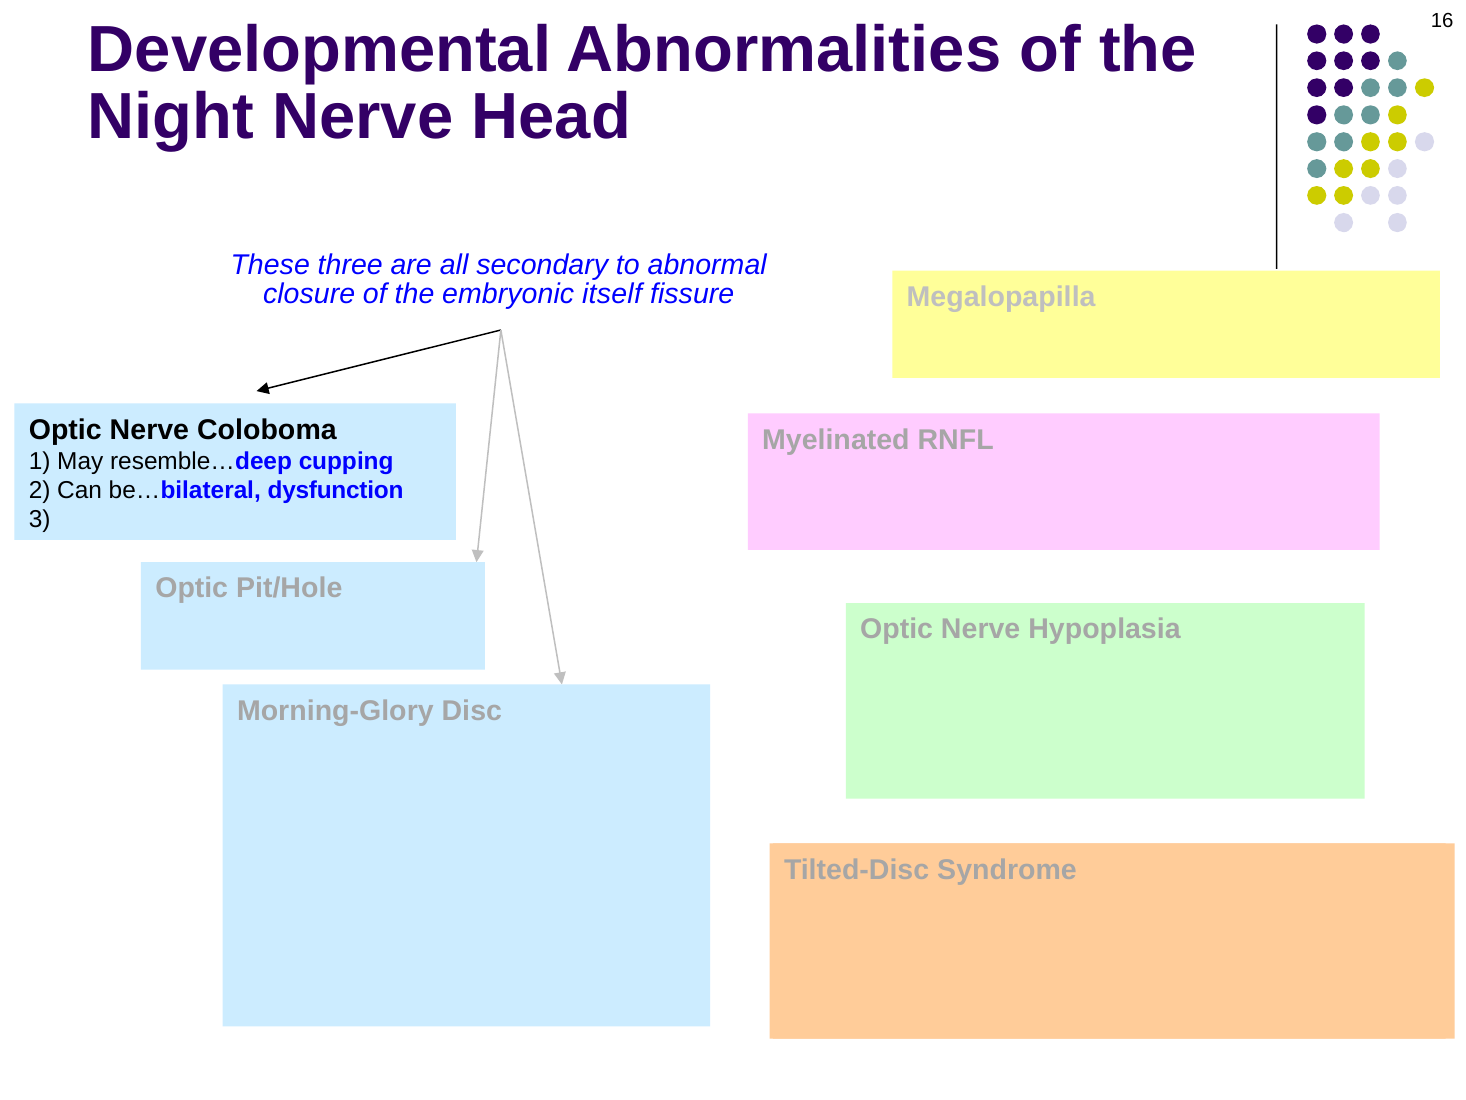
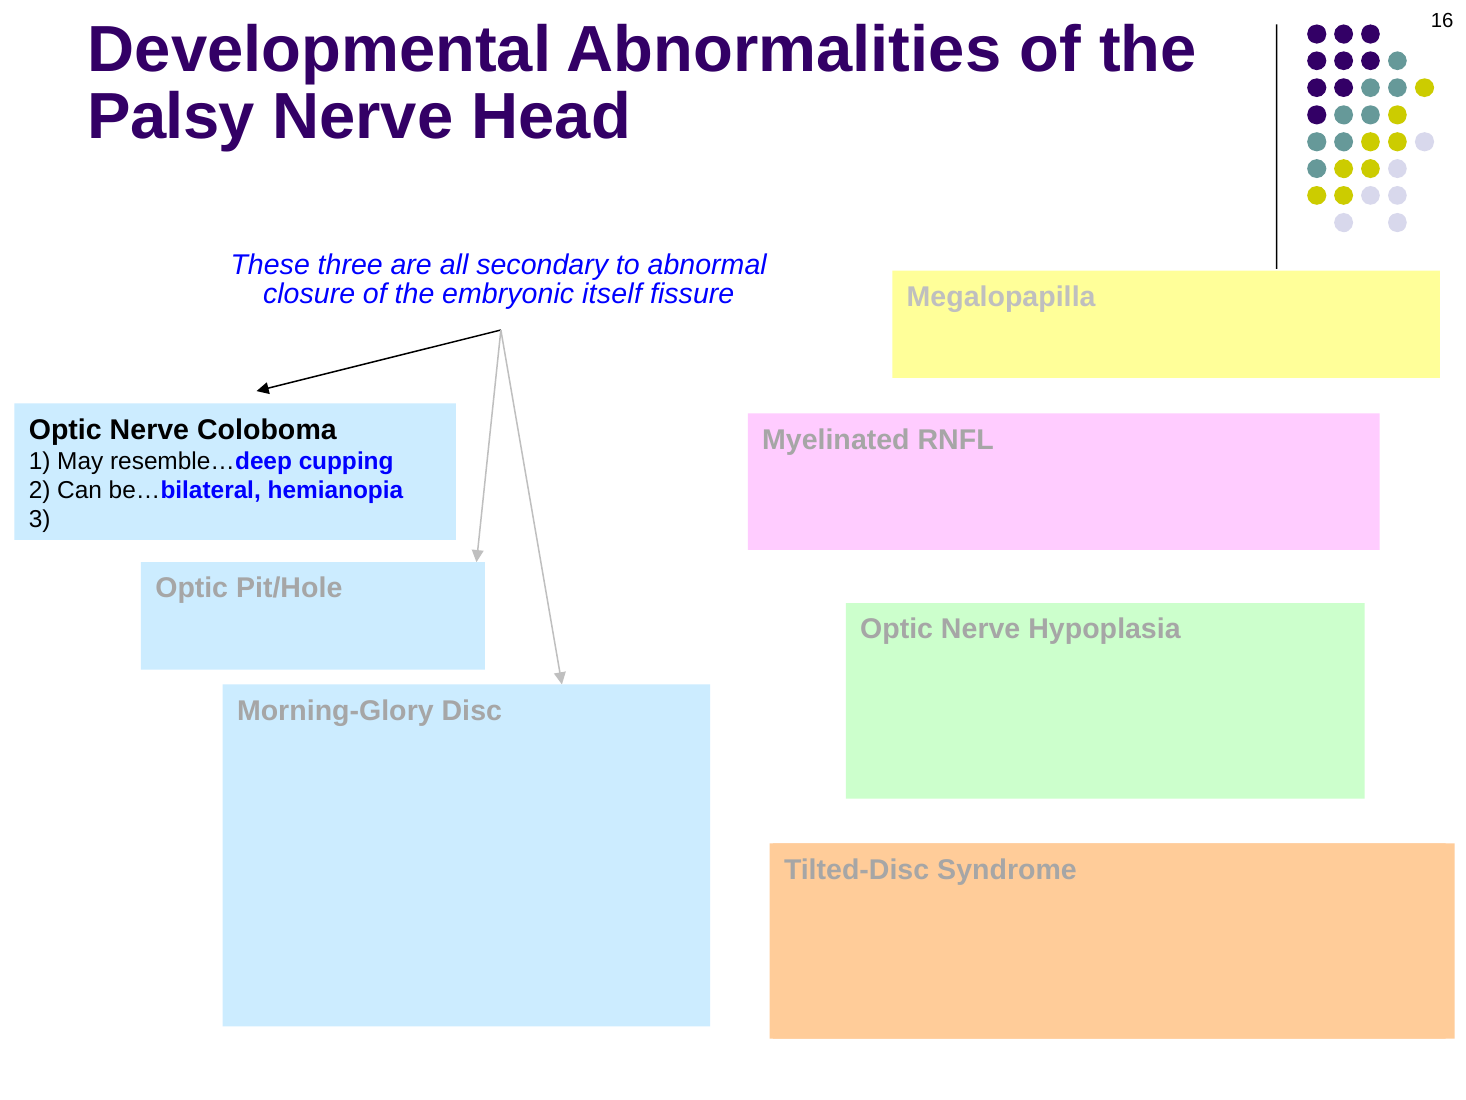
Night: Night -> Palsy (171, 117)
be…bilateral dysfunction: dysfunction -> hemianopia (335, 490)
